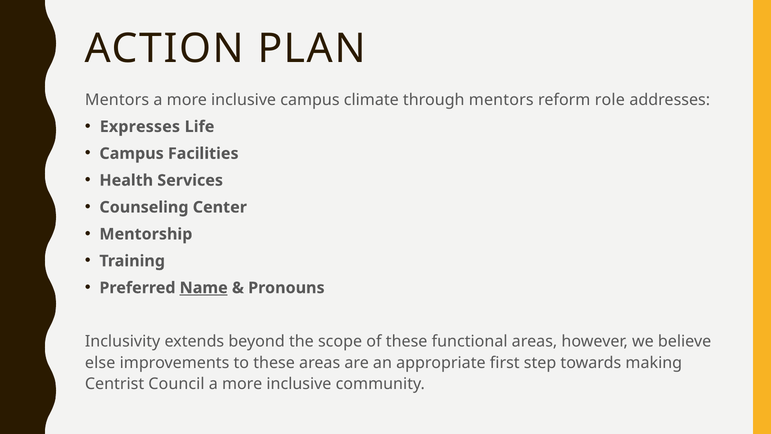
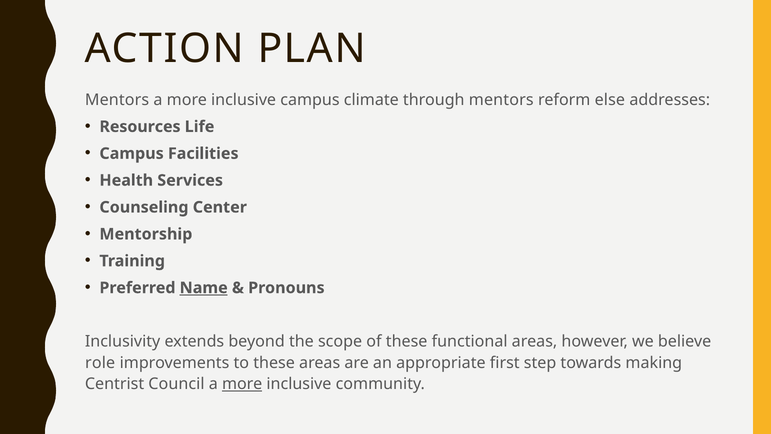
role: role -> else (610, 100)
Expresses: Expresses -> Resources (140, 127)
else: else -> role (100, 363)
more underline: none -> present (242, 384)
